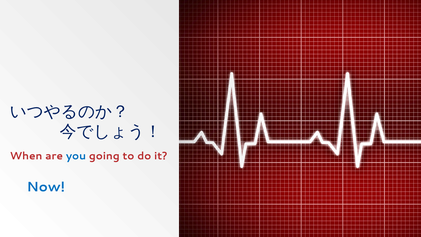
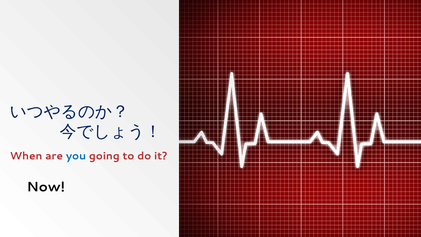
Now colour: blue -> black (46, 187)
